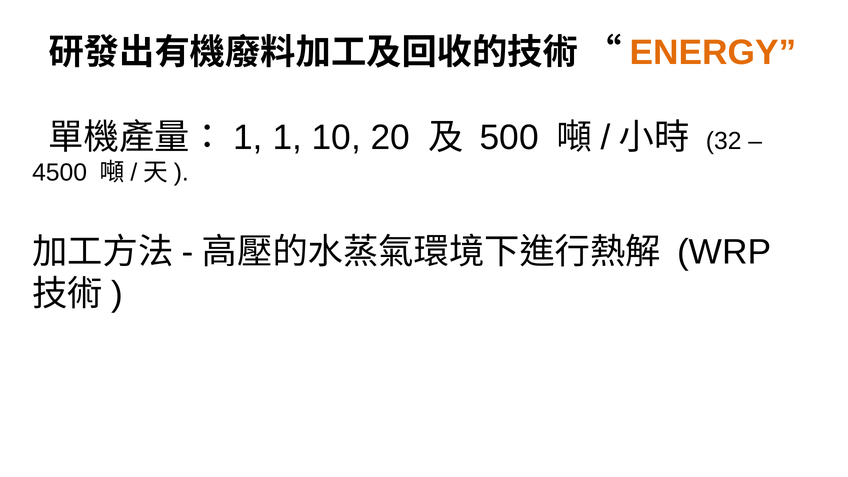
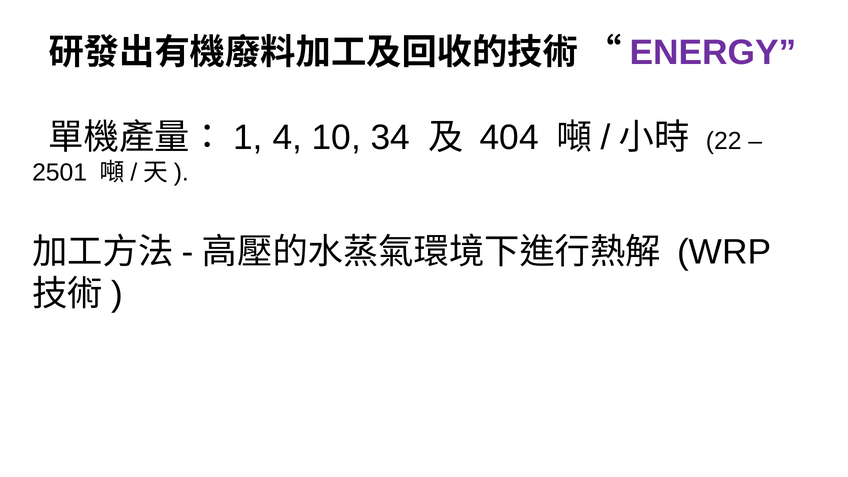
ENERGY colour: orange -> purple (713, 53)
1: 1 -> 4 (287, 137)
20: 20 -> 34 (390, 137)
500: 500 -> 404 (509, 137)
32: 32 -> 22 (724, 141)
4500: 4500 -> 2501 (60, 173)
